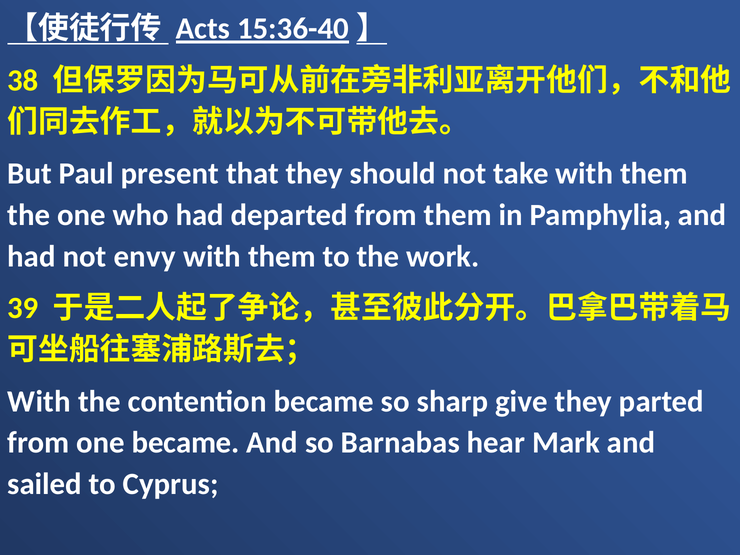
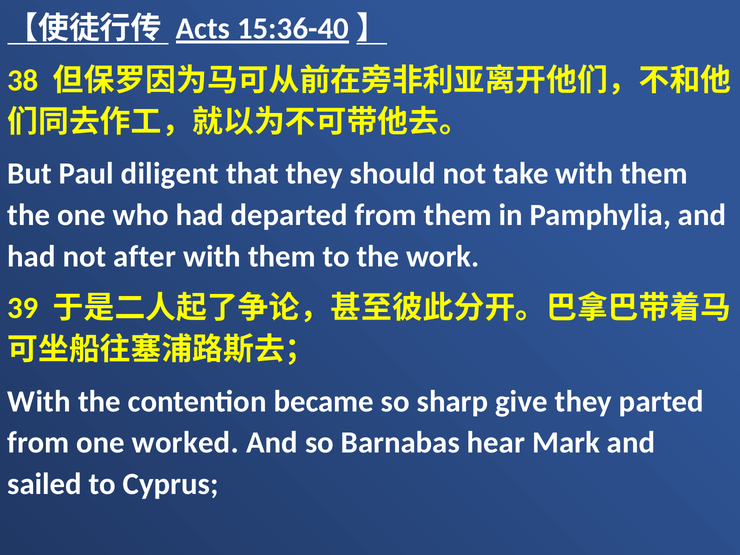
present: present -> diligent (170, 174)
envy: envy -> after (145, 256)
one became: became -> worked (185, 443)
